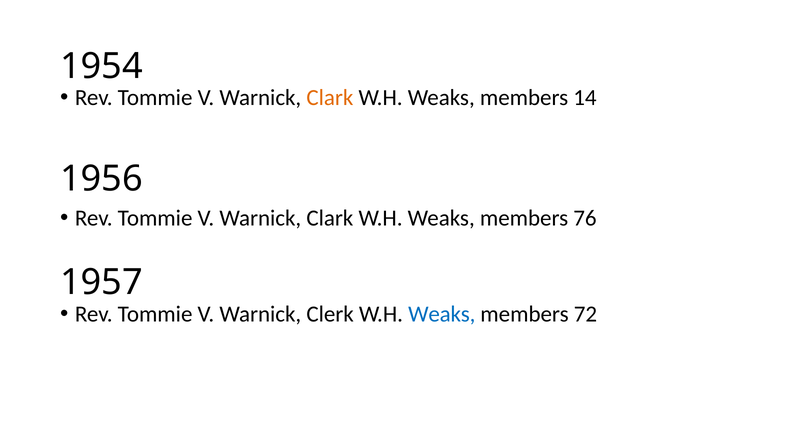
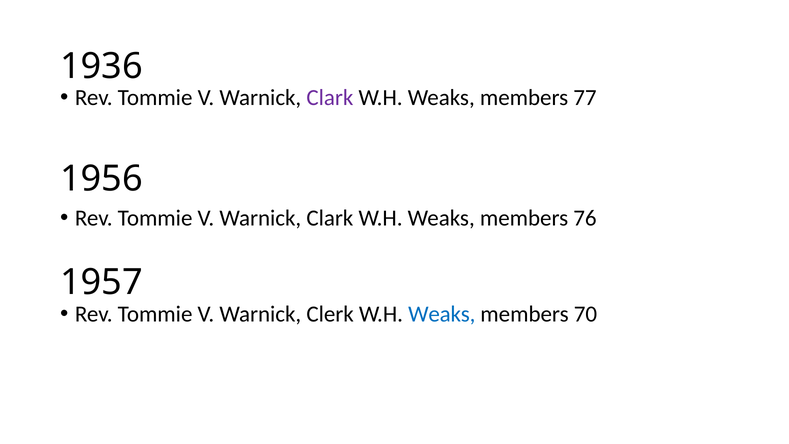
1954: 1954 -> 1936 (101, 66)
Clark colour: orange -> purple (330, 98)
14: 14 -> 77 (585, 98)
72: 72 -> 70 (585, 314)
